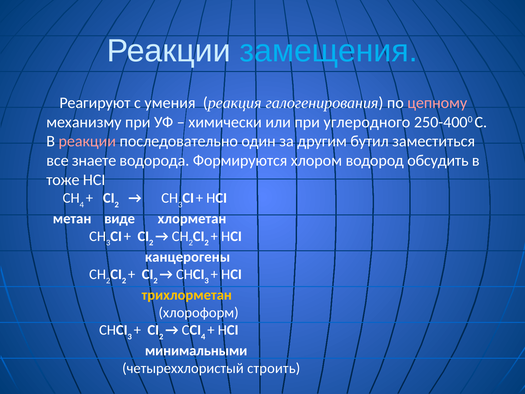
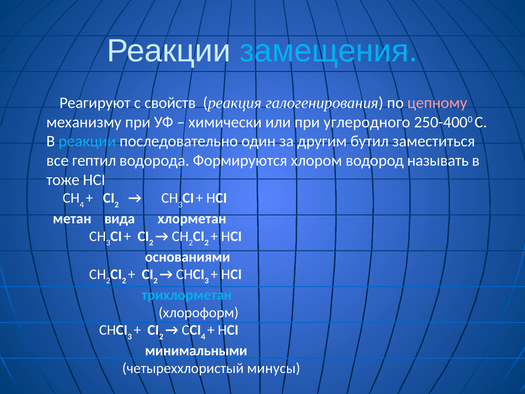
умения: умения -> свойств (170, 103)
реакции colour: pink -> light blue (87, 141)
знаете: знаете -> гептил (94, 160)
обсудить: обсудить -> называть (438, 160)
виде: виде -> вида (120, 219)
канцерогены: канцерогены -> основаниями (188, 257)
трихлорметан colour: yellow -> light blue (187, 295)
строить: строить -> минусы (274, 368)
